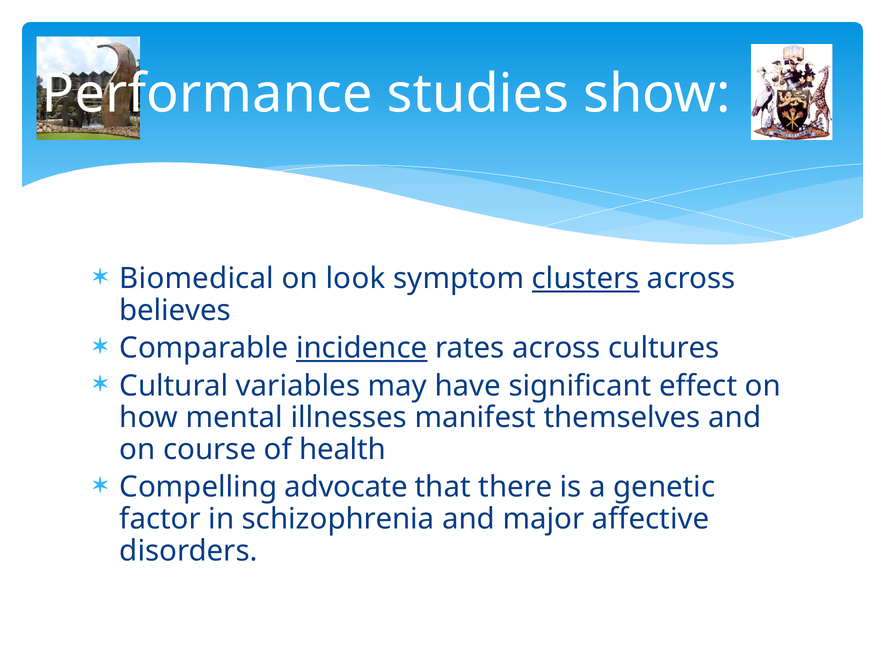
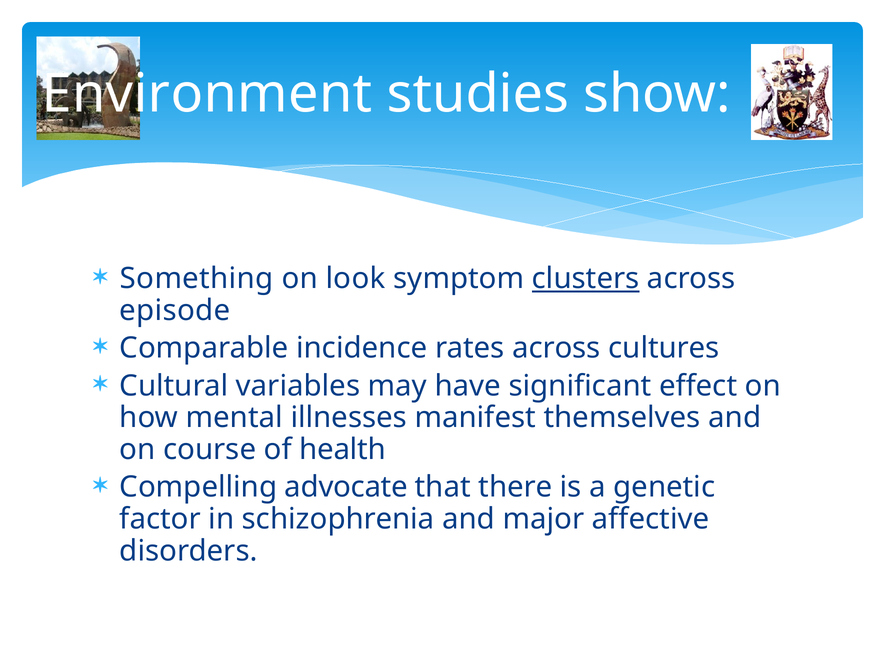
Performance: Performance -> Environment (207, 94)
Biomedical: Biomedical -> Something (197, 279)
believes: believes -> episode (175, 311)
incidence underline: present -> none (362, 348)
